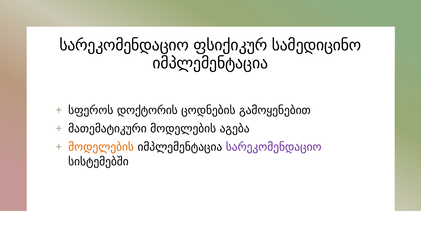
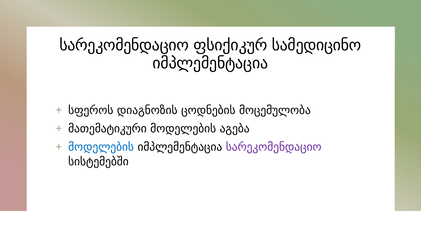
დოქტორის: დოქტორის -> დიაგნოზის (147, 110)
გამოყენებით: გამოყენებით -> მოცემულობა (275, 110)
მოდელების colour: orange -> blue (101, 147)
